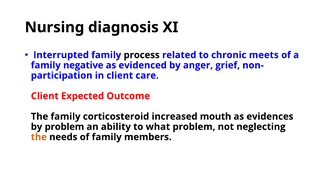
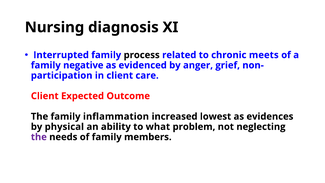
corticosteroid: corticosteroid -> inflammation (116, 116)
mouth: mouth -> lowest (216, 116)
by problem: problem -> physical (64, 127)
the colour: orange -> purple (39, 137)
